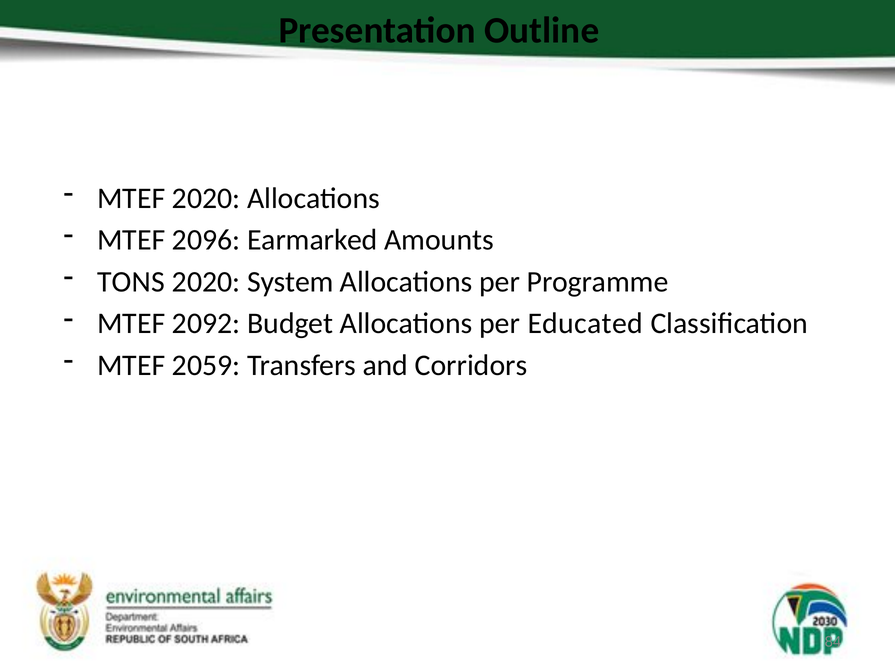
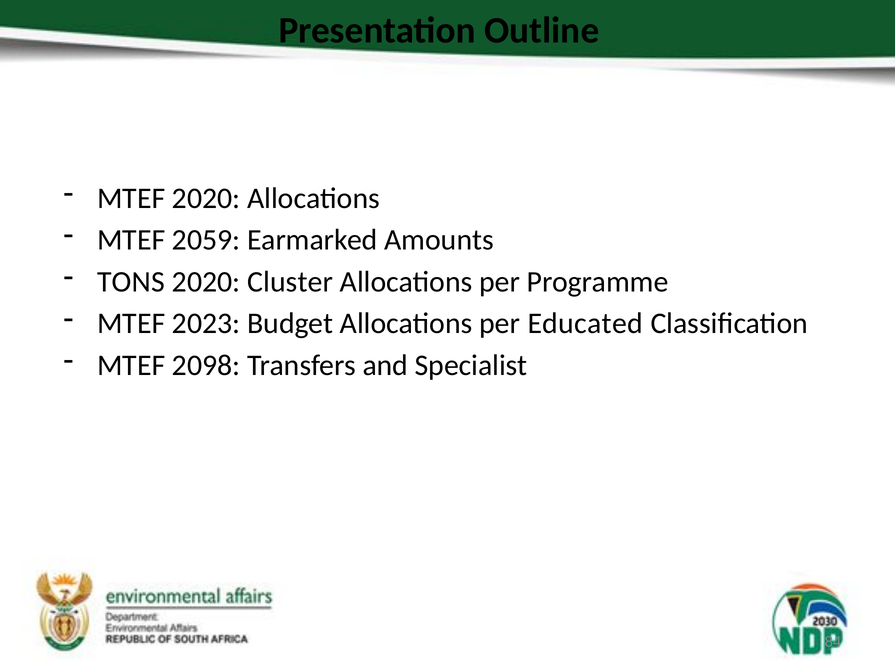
2096: 2096 -> 2059 (206, 240)
System: System -> Cluster (290, 281)
2092: 2092 -> 2023 (206, 323)
2059: 2059 -> 2098 (206, 365)
Corridors: Corridors -> Specialist (471, 365)
